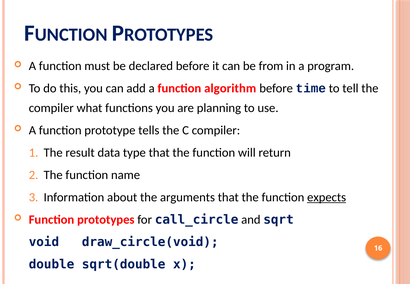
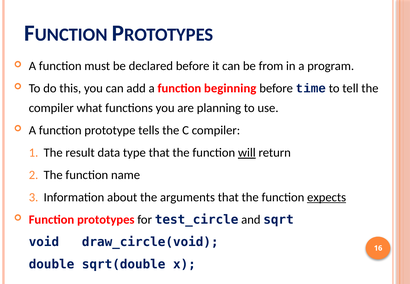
algorithm: algorithm -> beginning (230, 88)
will underline: none -> present (247, 153)
call_circle: call_circle -> test_circle (197, 220)
